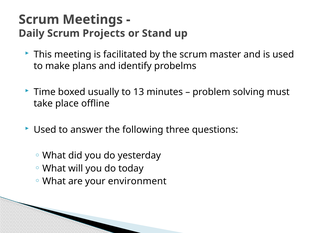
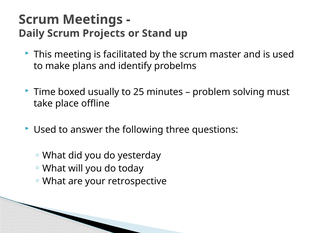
13: 13 -> 25 (139, 92)
environment: environment -> retrospective (137, 181)
